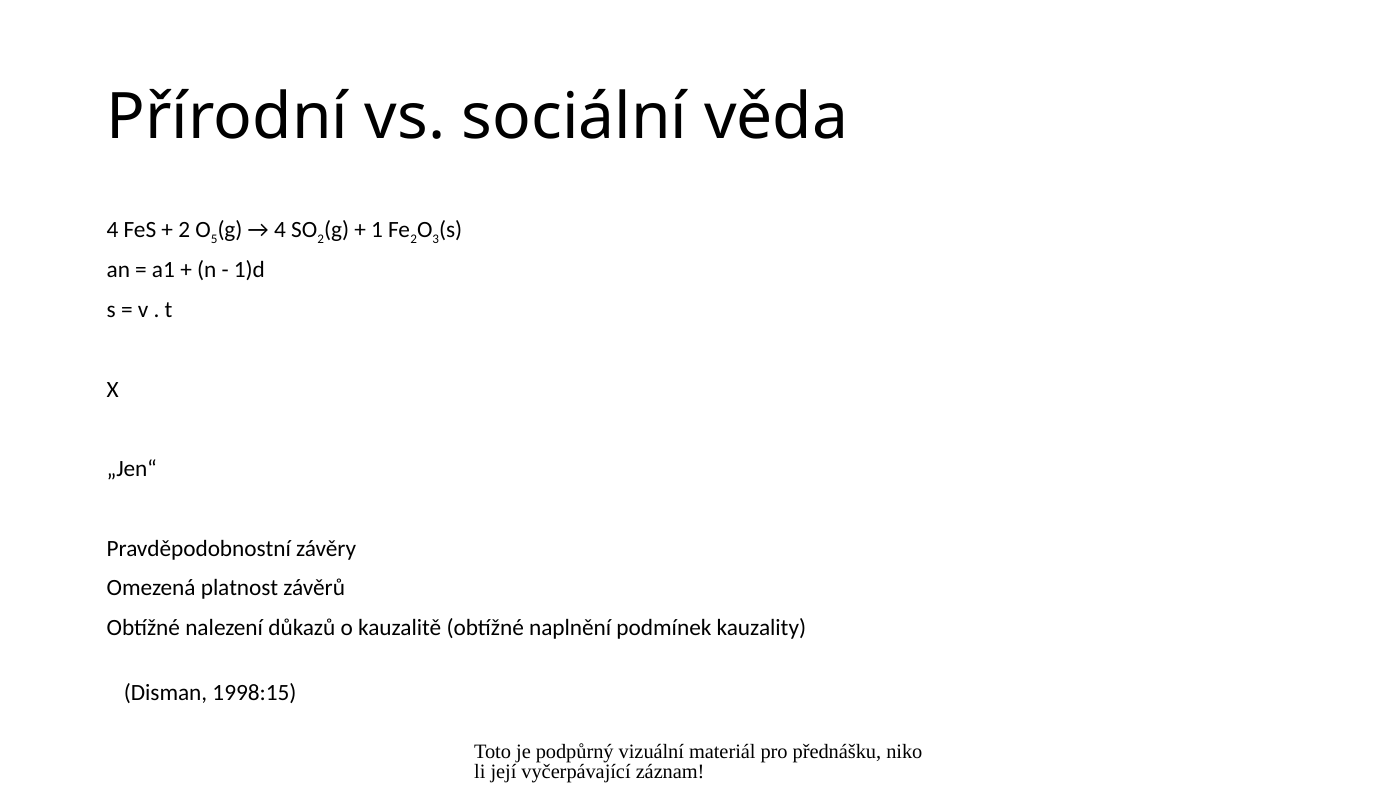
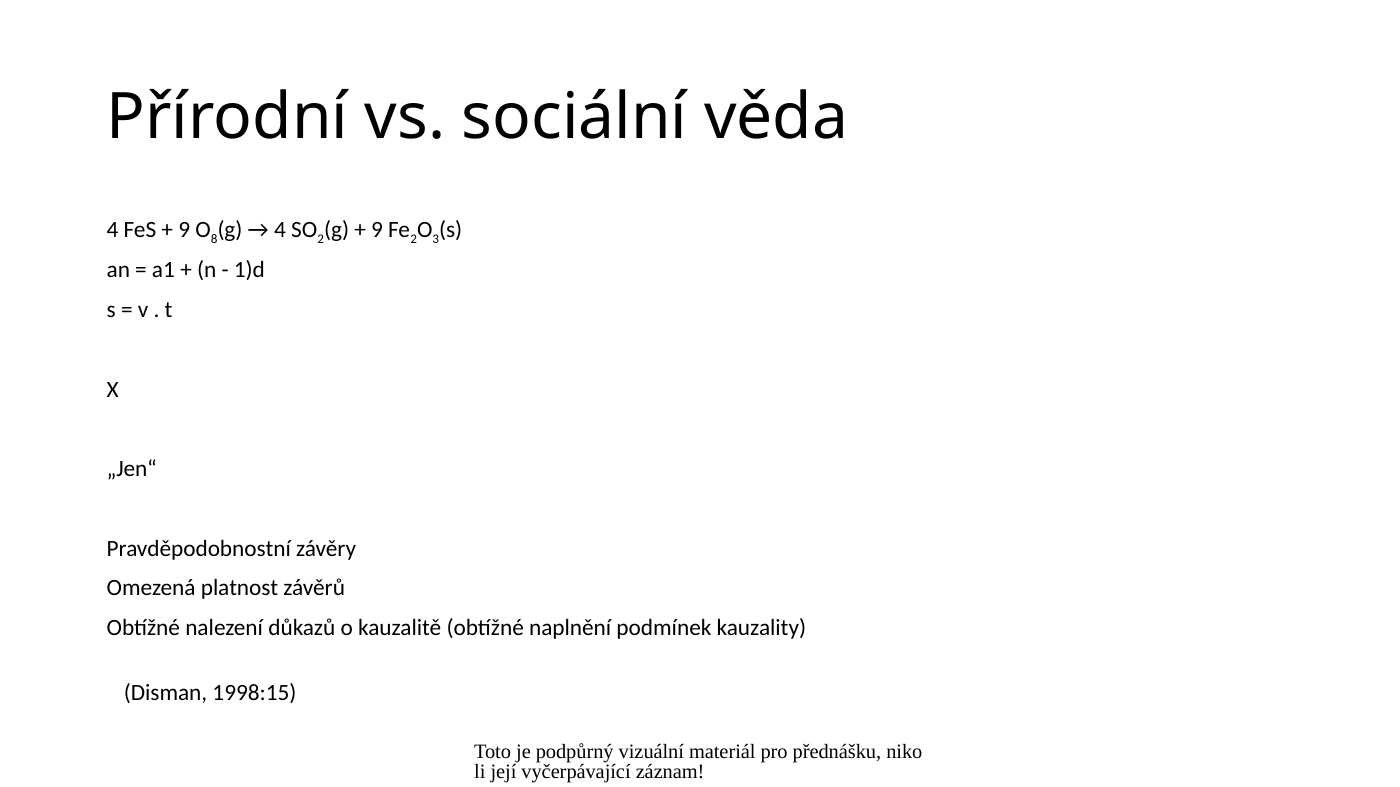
2: 2 -> 9 (184, 230)
5: 5 -> 8 (214, 239)
1: 1 -> 9 (377, 230)
